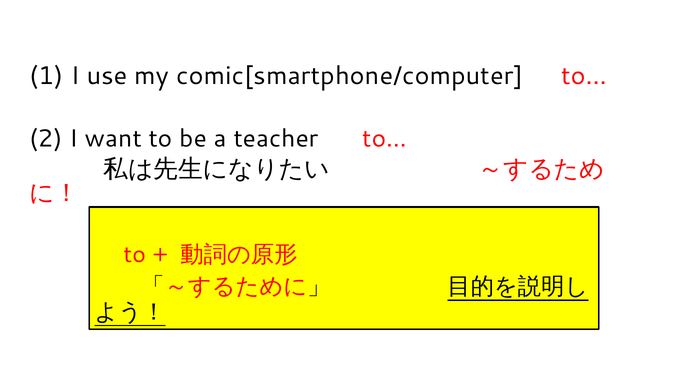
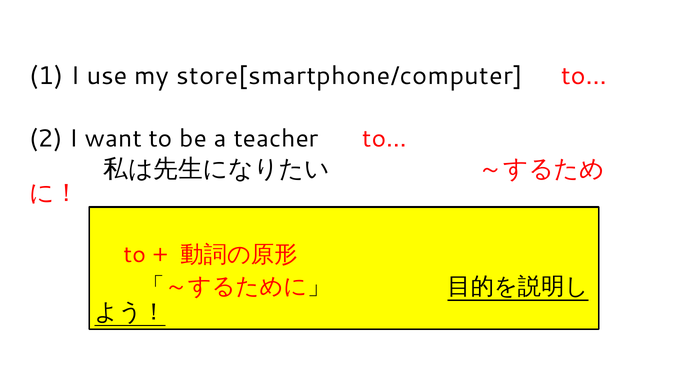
comic[smartphone/computer: comic[smartphone/computer -> store[smartphone/computer (350, 76)
